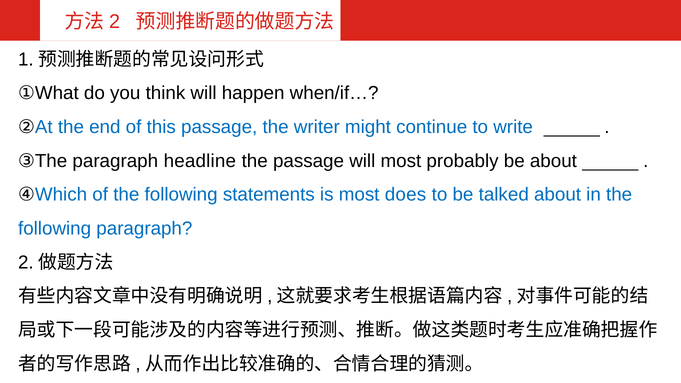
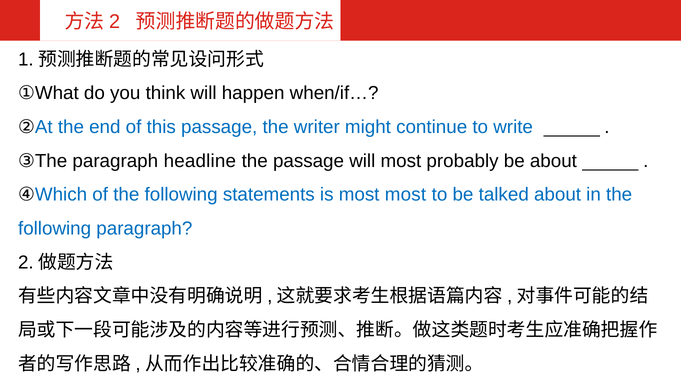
most does: does -> most (406, 195)
